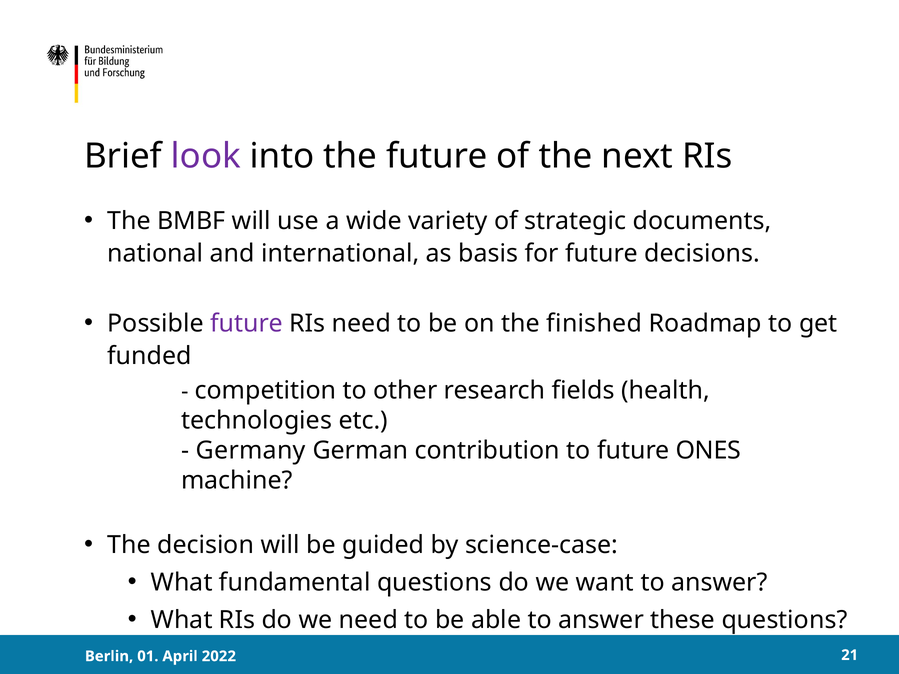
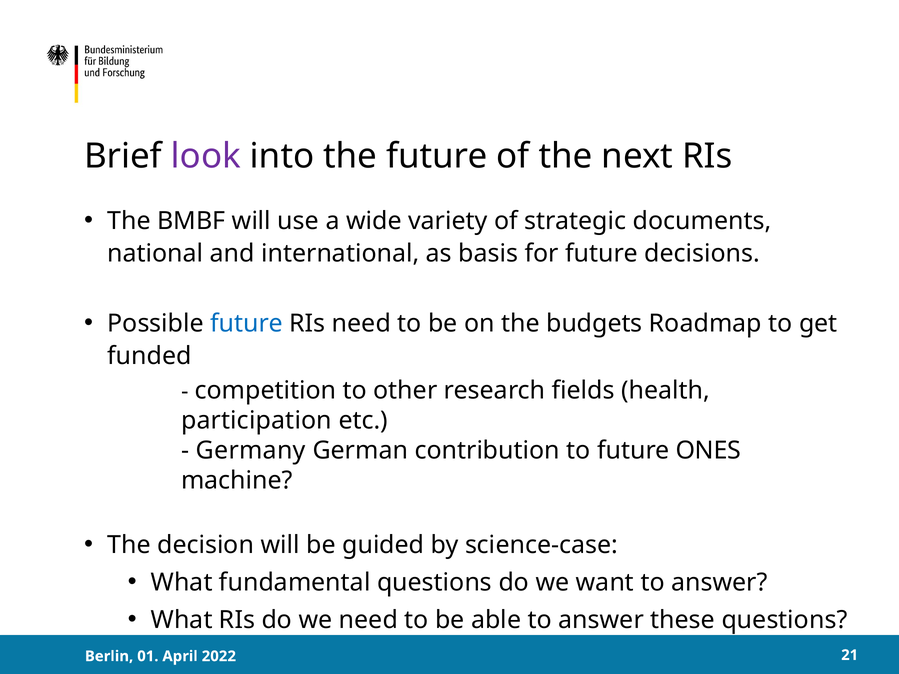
future colour: purple -> blue (247, 323)
finished: finished -> budgets (594, 323)
technologies: technologies -> participation (256, 421)
